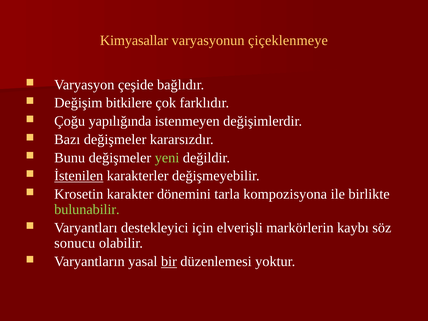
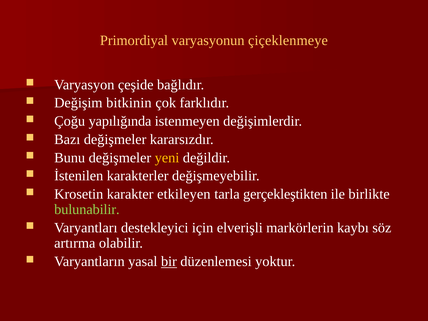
Kimyasallar: Kimyasallar -> Primordiyal (134, 41)
bitkilere: bitkilere -> bitkinin (129, 103)
yeni colour: light green -> yellow (167, 158)
İstenilen underline: present -> none (79, 176)
dönemini: dönemini -> etkileyen (184, 194)
kompozisyona: kompozisyona -> gerçekleştikten (285, 194)
sonucu: sonucu -> artırma (75, 243)
